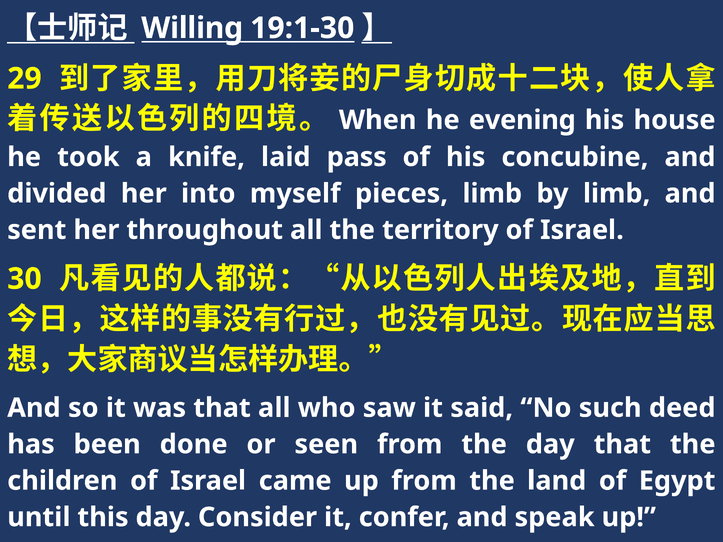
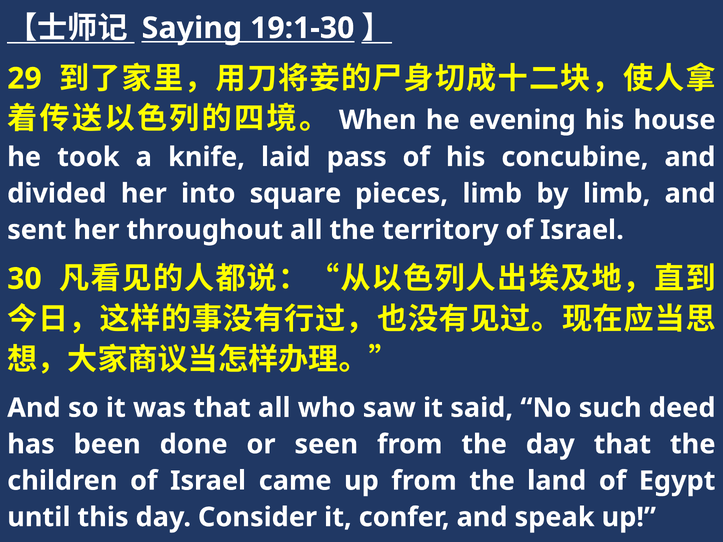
Willing: Willing -> Saying (192, 28)
myself: myself -> square (295, 194)
